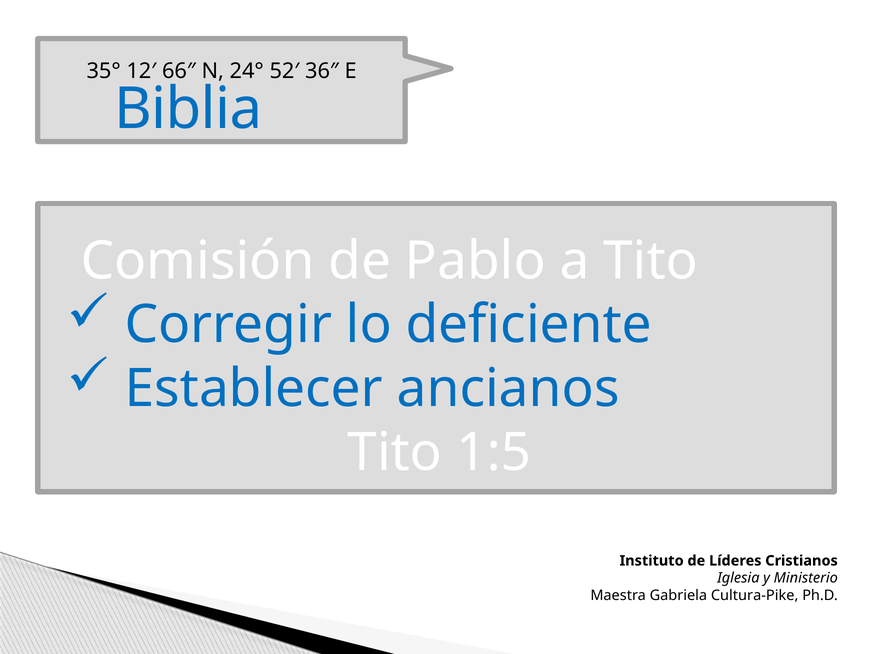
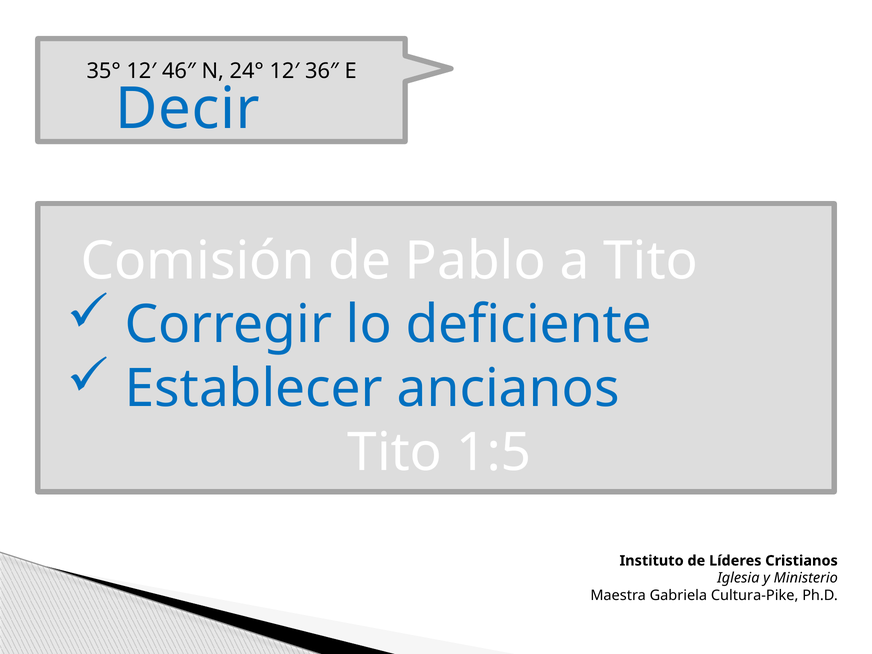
66″: 66″ -> 46″ (179, 71)
24° 52′: 52′ -> 12′ (284, 71)
Biblia: Biblia -> Decir (188, 109)
